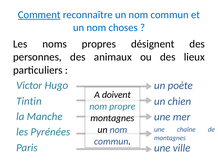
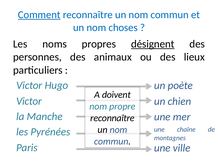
désignent underline: none -> present (153, 44)
Tintin: Tintin -> Victor (29, 101)
montagnes: montagnes -> reconnaître (112, 118)
